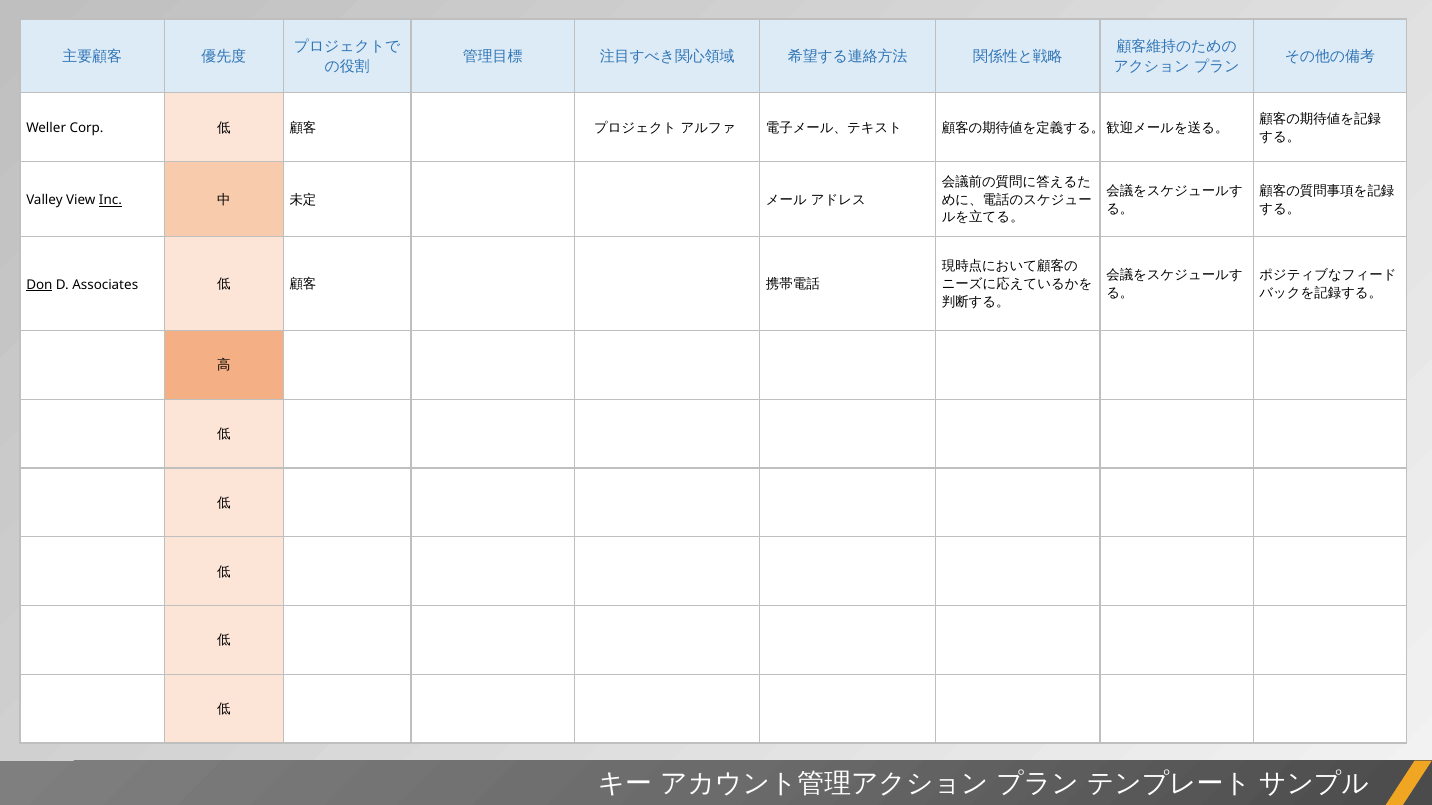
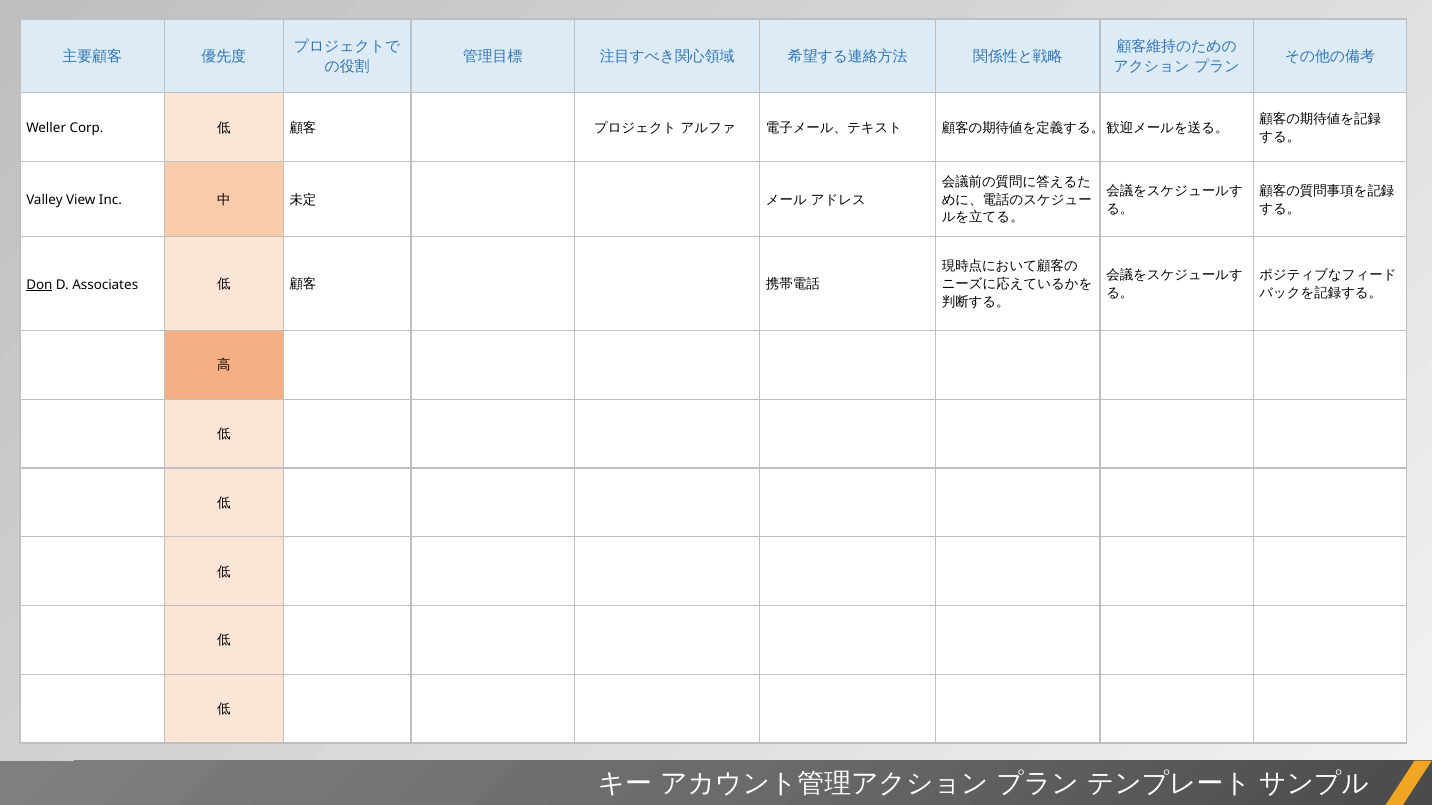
Inc underline: present -> none (110, 201)
